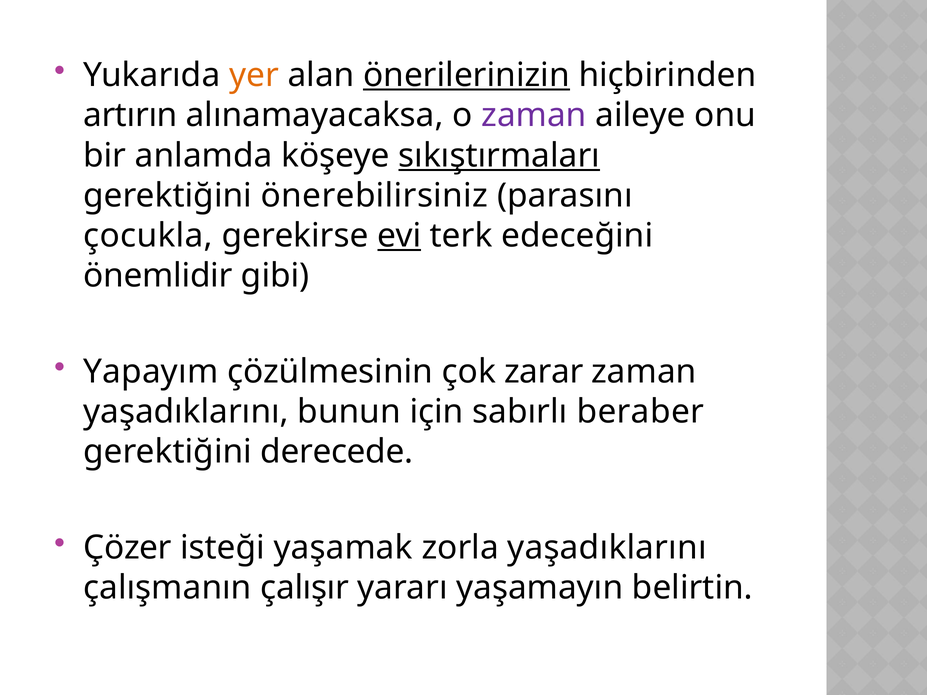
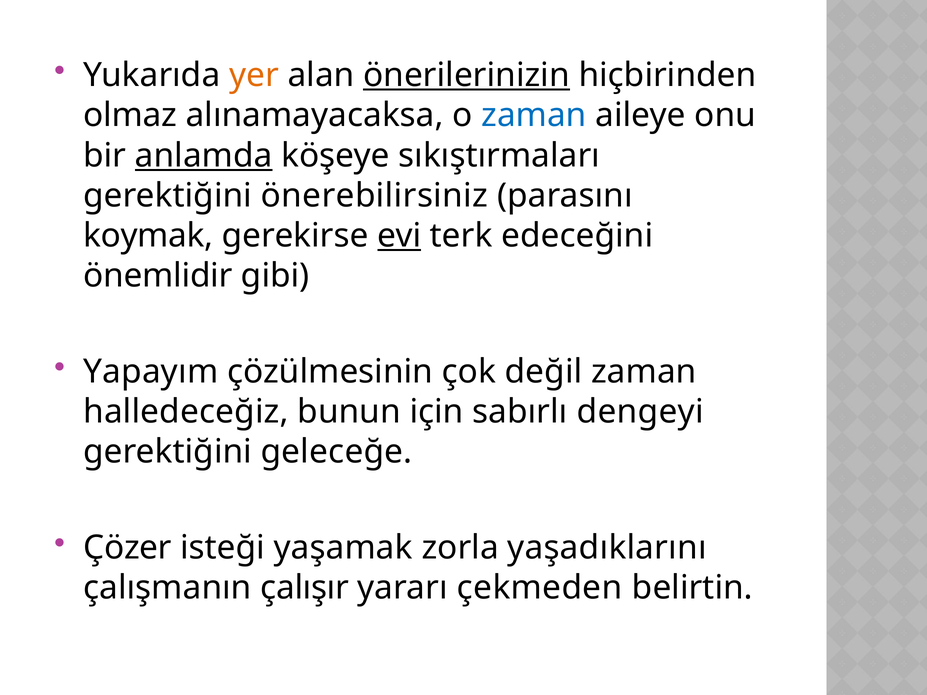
artırın: artırın -> olmaz (130, 115)
zaman colour: purple -> blue (534, 115)
anlamda underline: none -> present (204, 156)
sıkıştırmaları underline: present -> none (499, 156)
çocukla: çocukla -> koymak (148, 236)
zarar: zarar -> değil (544, 372)
yaşadıklarını: yaşadıklarını -> halledeceğiz (186, 412)
beraber: beraber -> dengeyi (640, 412)
derecede: derecede -> geleceğe (337, 452)
yaşamayın: yaşamayın -> çekmeden (540, 588)
